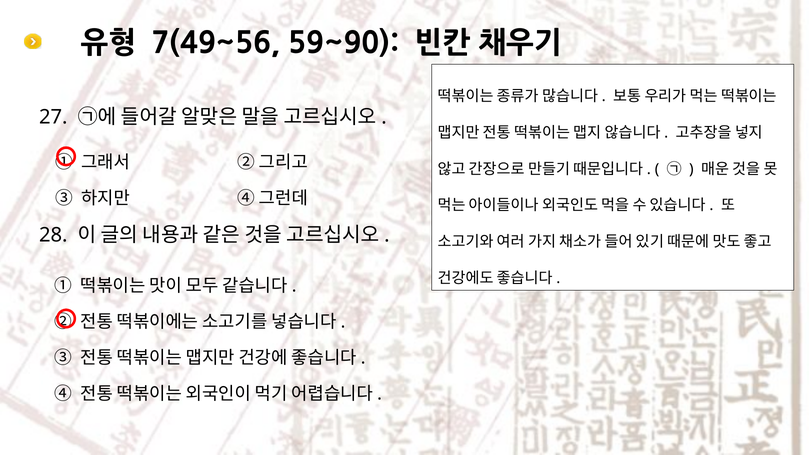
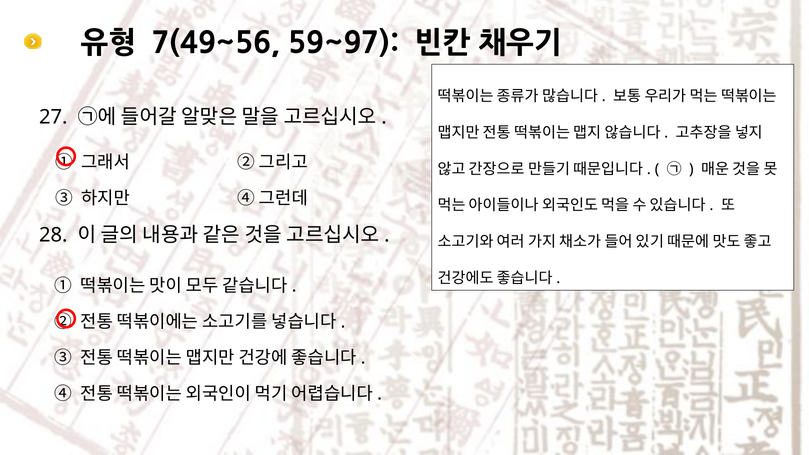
59~90: 59~90 -> 59~97 (344, 43)
